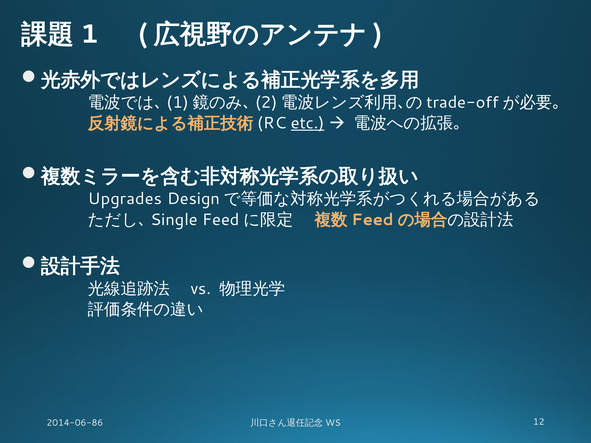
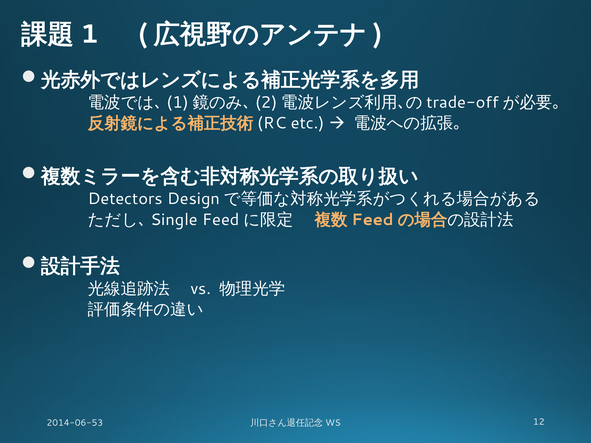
etc underline: present -> none (308, 123)
Upgrades: Upgrades -> Detectors (125, 199)
2014-06-86: 2014-06-86 -> 2014-06-53 (75, 423)
